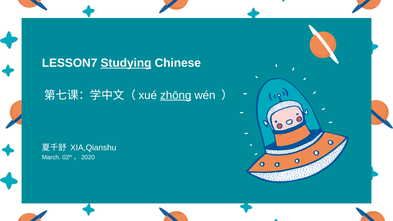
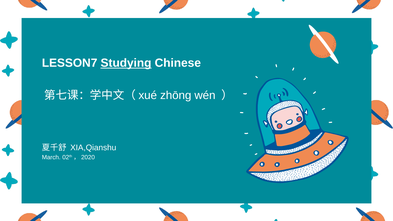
zhōng underline: present -> none (176, 95)
